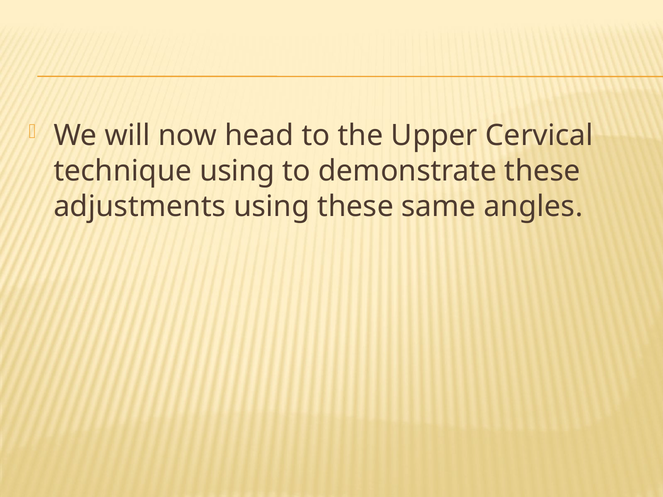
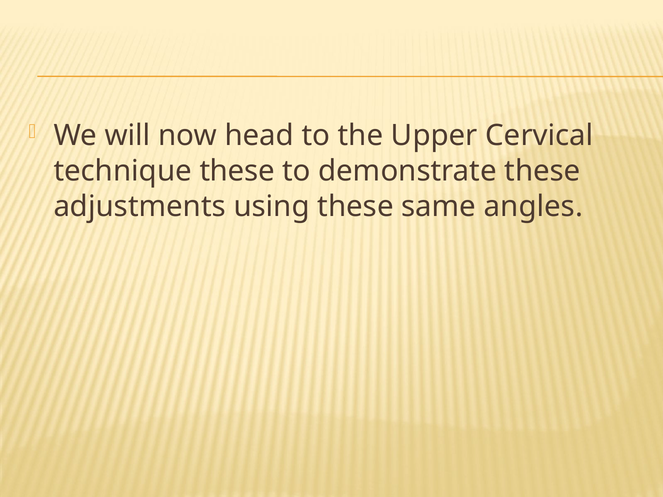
technique using: using -> these (237, 171)
